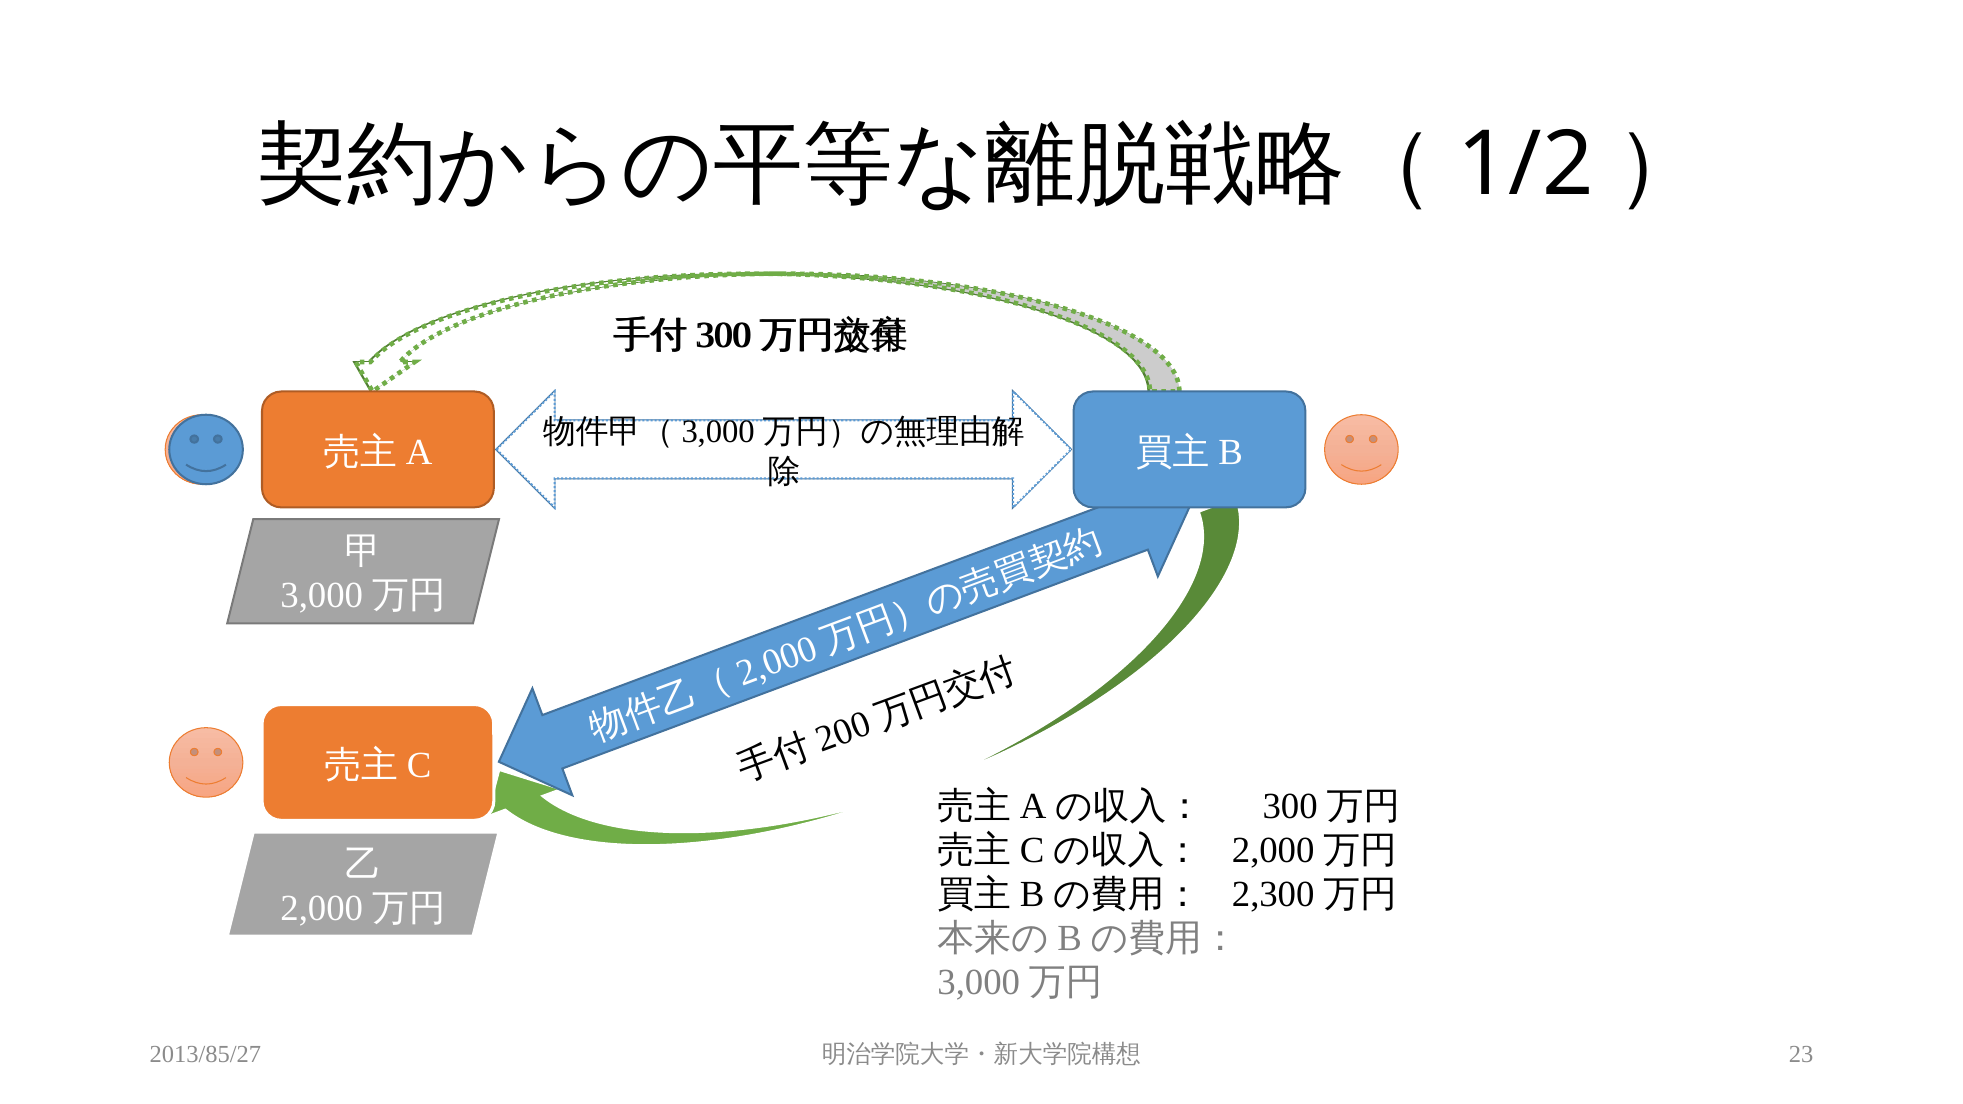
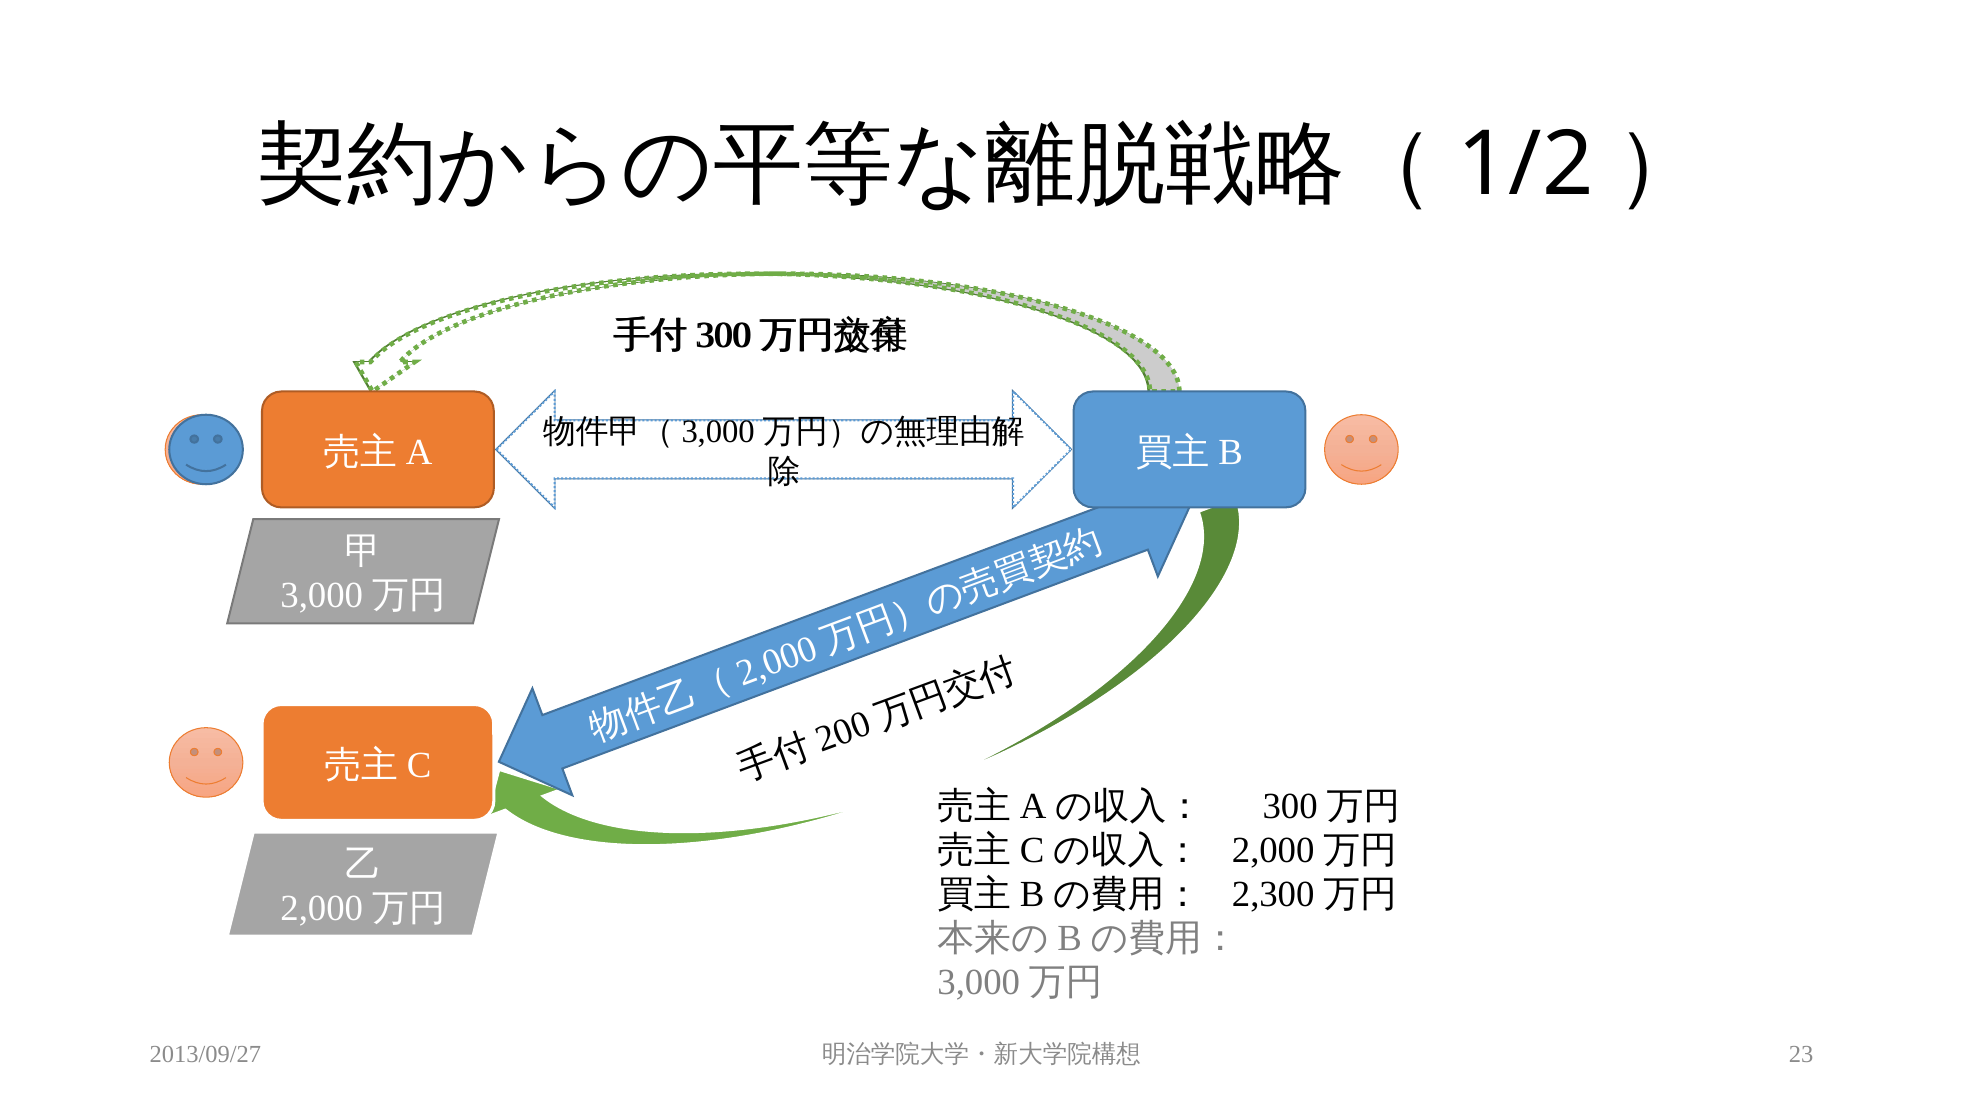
2013/85/27: 2013/85/27 -> 2013/09/27 (205, 1054)
